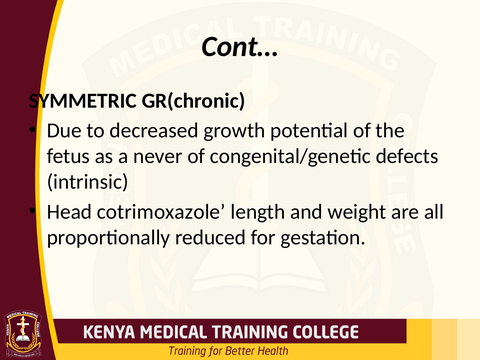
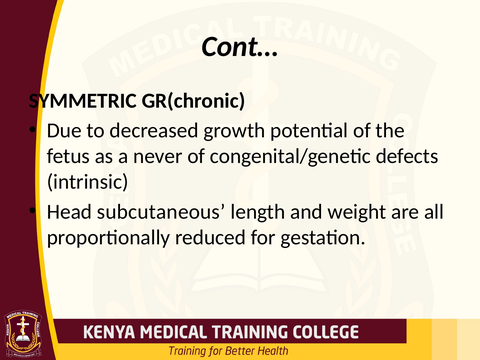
cotrimoxazole: cotrimoxazole -> subcutaneous (161, 212)
